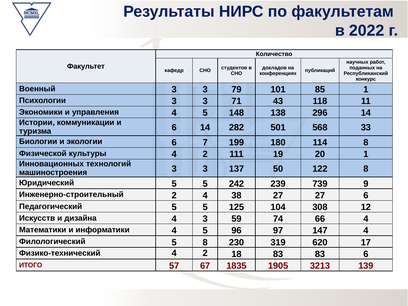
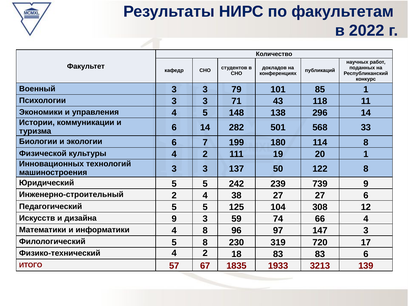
дизайна 4: 4 -> 9 (174, 219)
информатики 4 5: 5 -> 8 (205, 231)
147 4: 4 -> 3 (366, 231)
620: 620 -> 720 (320, 242)
1905: 1905 -> 1933 (278, 266)
